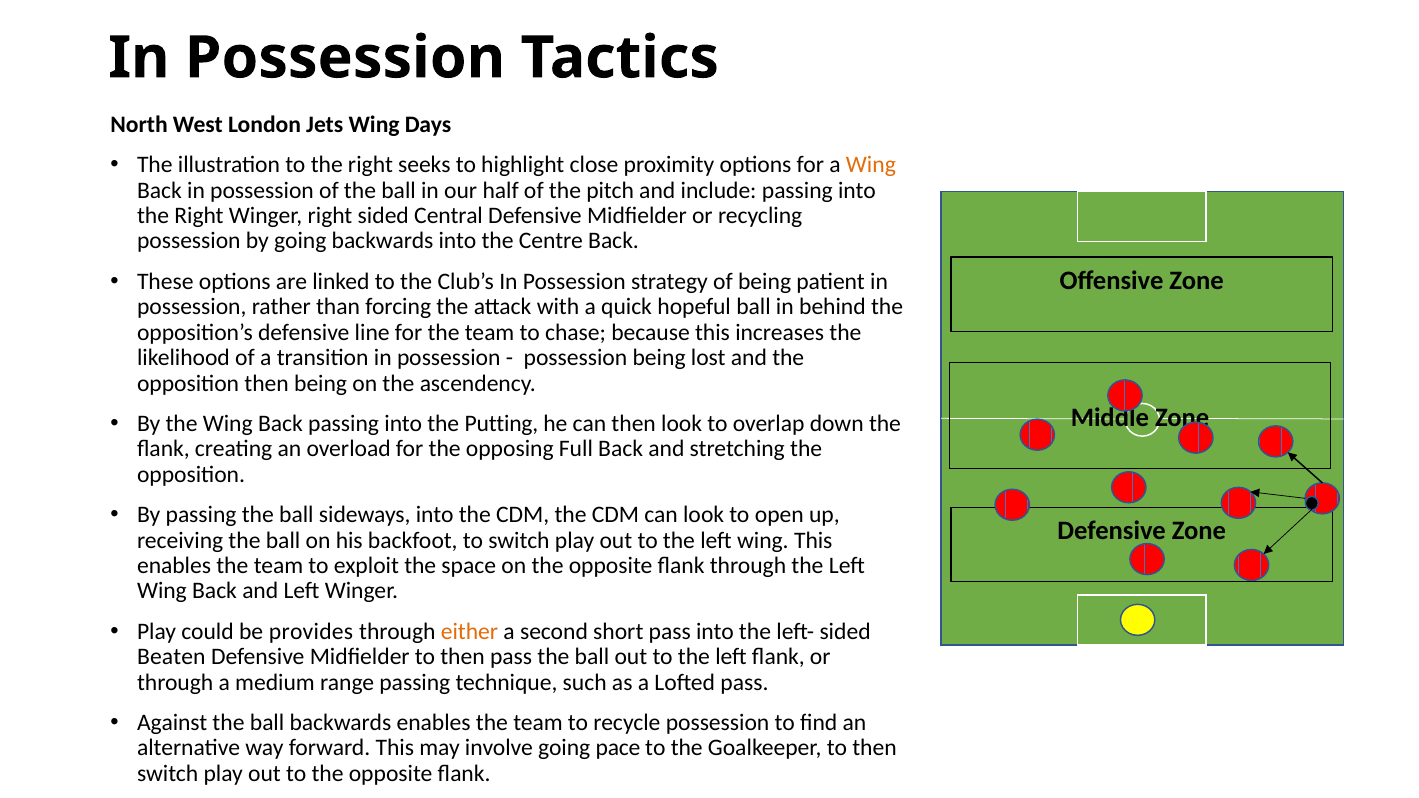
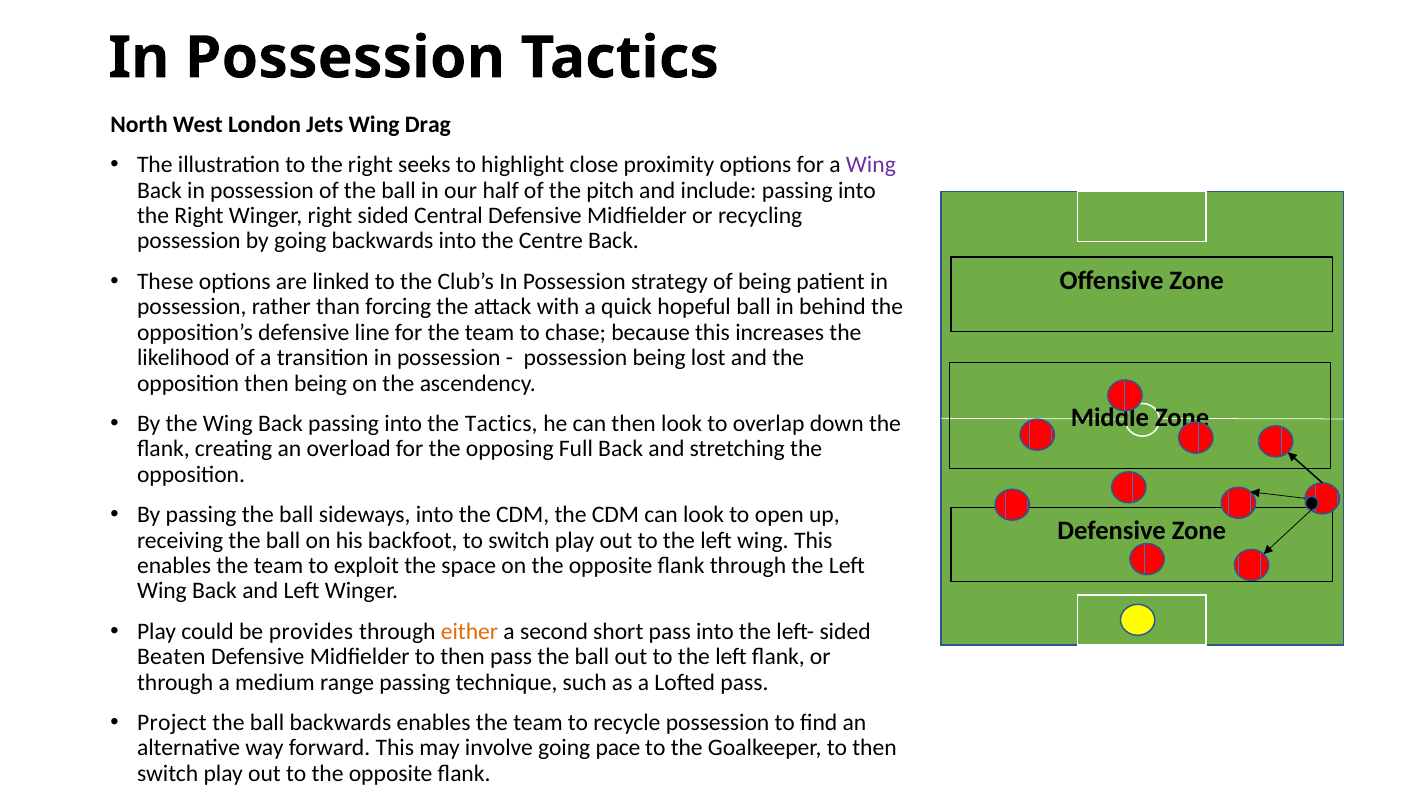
Days: Days -> Drag (428, 125)
Wing colour: orange -> purple (871, 165)
the Putting: Putting -> Tactics (501, 424)
Against: Against -> Project (172, 723)
